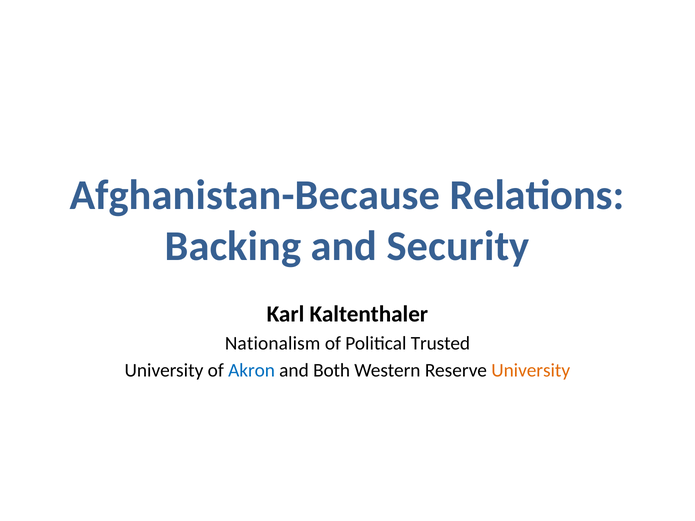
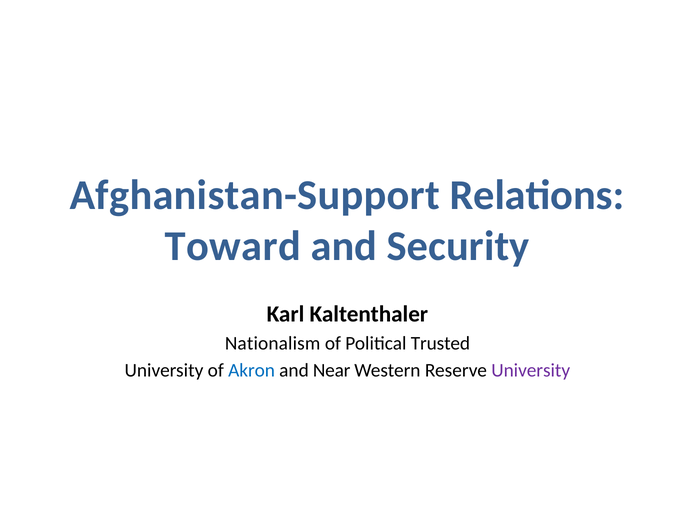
Afghanistan-Because: Afghanistan-Because -> Afghanistan-Support (255, 195)
Backing: Backing -> Toward (233, 246)
Both: Both -> Near (332, 371)
University colour: orange -> purple (531, 371)
